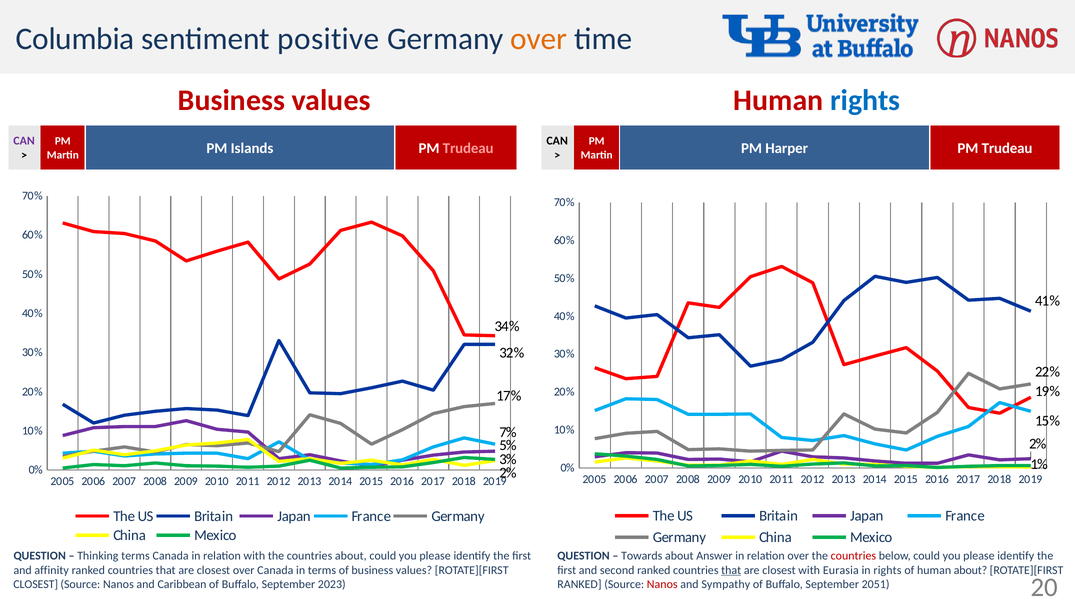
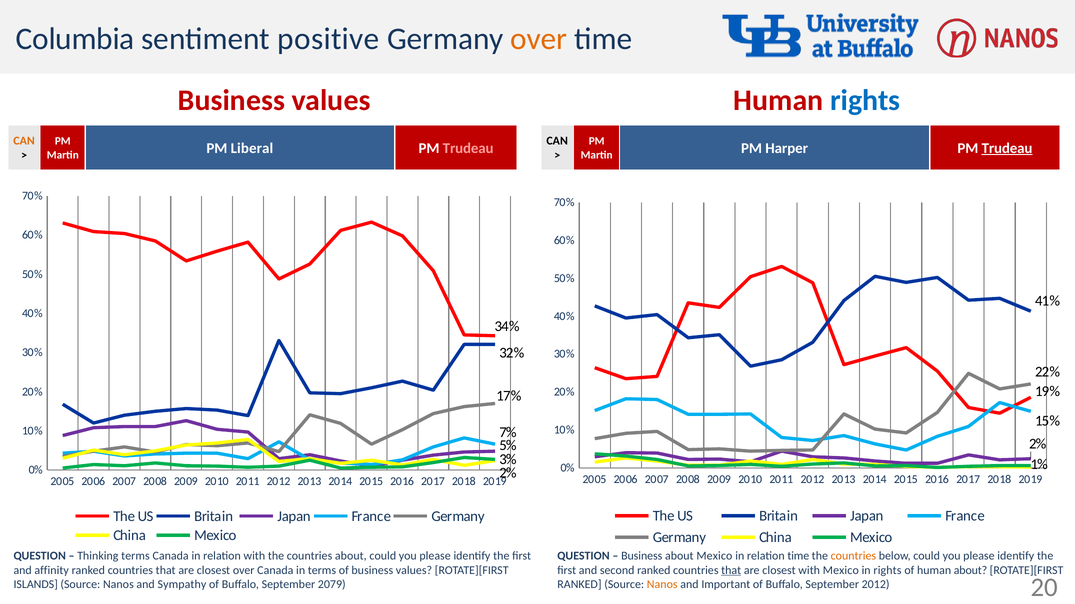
CAN colour: purple -> orange (24, 141)
Islands: Islands -> Liberal (252, 148)
Trudeau underline: none -> present (1007, 148)
Towards: Towards -> Business (642, 557)
about Answer: Answer -> Mexico (714, 557)
relation over: over -> time (798, 557)
countries colour: red -> orange (853, 557)
with Eurasia: Eurasia -> Mexico (841, 571)
CLOSEST: CLOSEST -> ISLANDS (36, 585)
Caribbean: Caribbean -> Sympathy (182, 585)
2023: 2023 -> 2079 (332, 585)
Nanos colour: red -> orange (662, 585)
Sympathy: Sympathy -> Important (726, 585)
September 2051: 2051 -> 2012 (876, 585)
